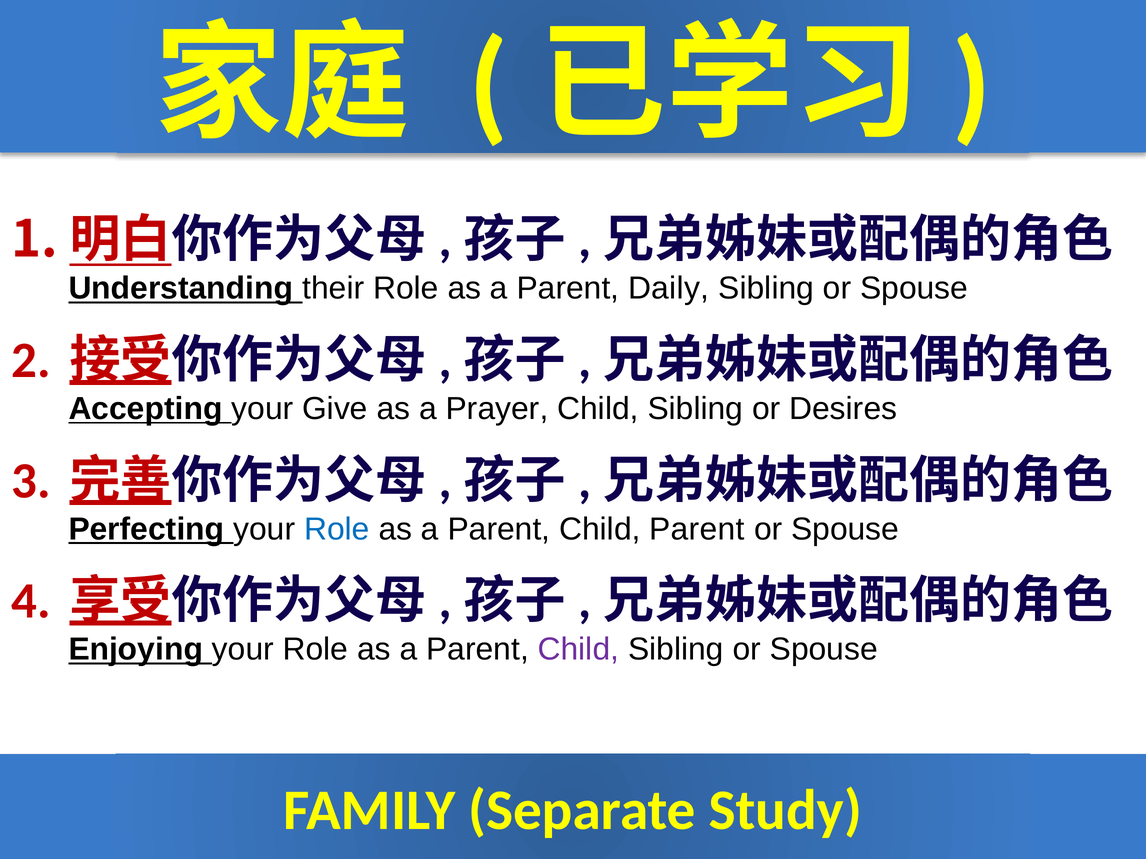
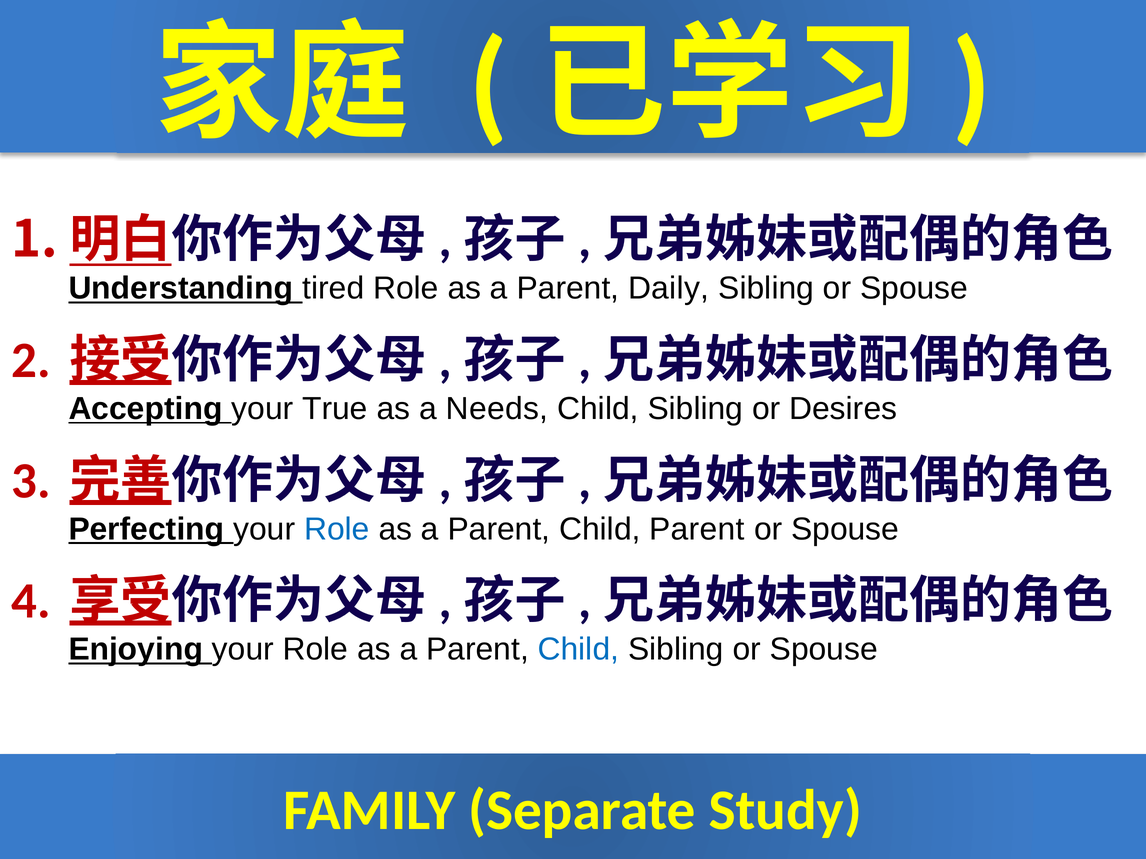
their: their -> tired (333, 289)
Give: Give -> True (335, 409)
Prayer: Prayer -> Needs (497, 409)
Child colour: purple -> blue (578, 650)
